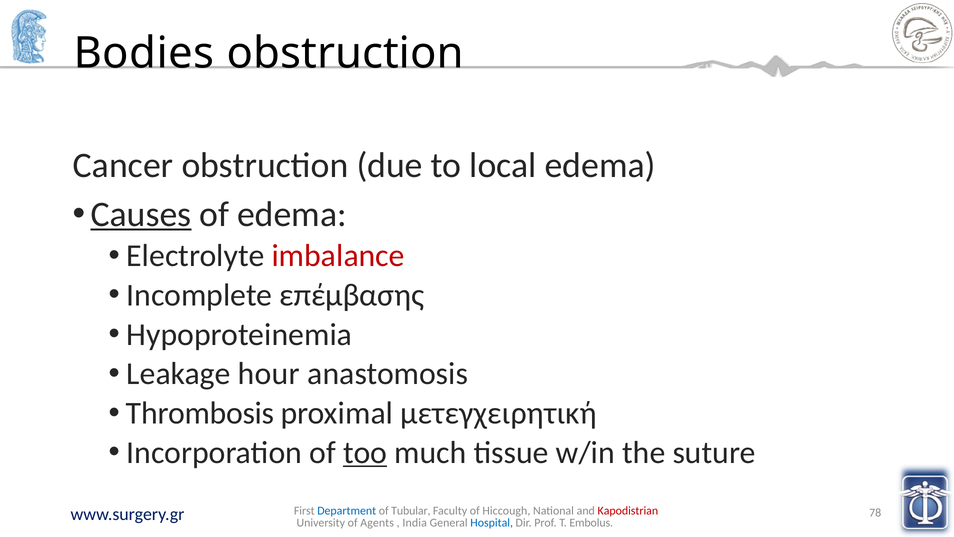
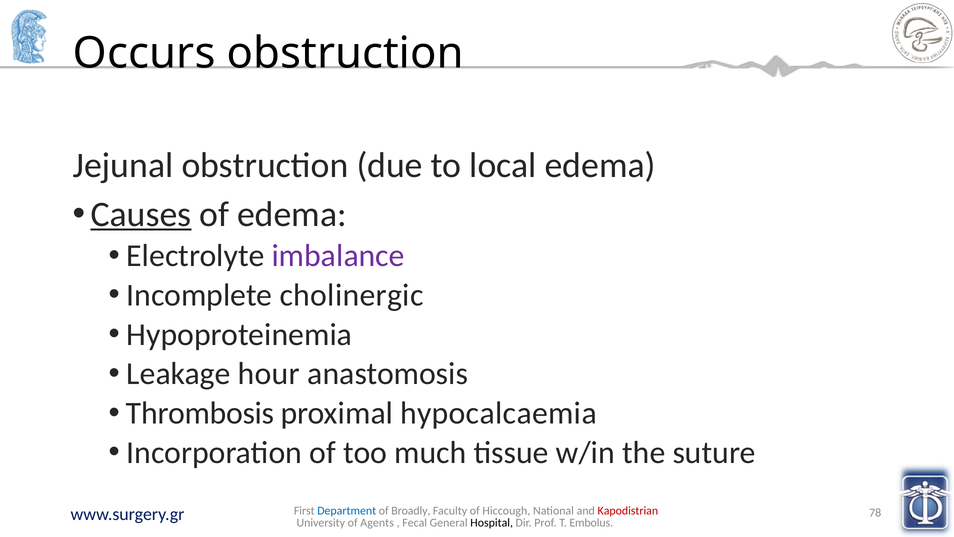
Bodies: Bodies -> Occurs (144, 53)
Cancer: Cancer -> Jejunal (123, 166)
imbalance colour: red -> purple (338, 256)
επέμβασης: επέμβασης -> cholinergic (352, 295)
μετεγχειρητική: μετεγχειρητική -> hypocalcaemia (498, 413)
too underline: present -> none (365, 452)
Tubular: Tubular -> Broadly (411, 511)
India: India -> Fecal (415, 523)
Hospital colour: blue -> black (492, 523)
